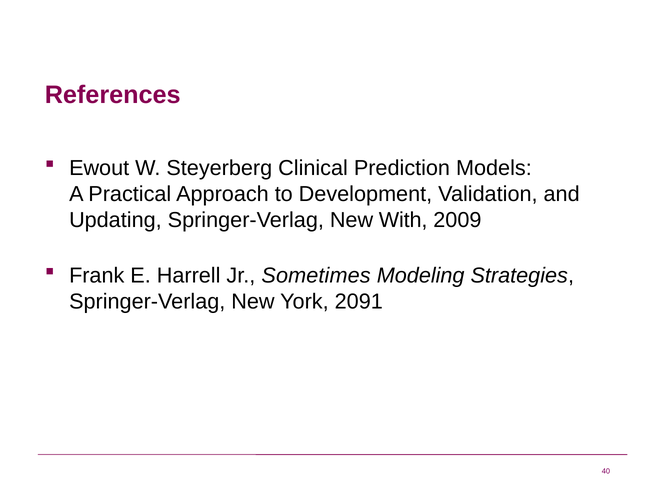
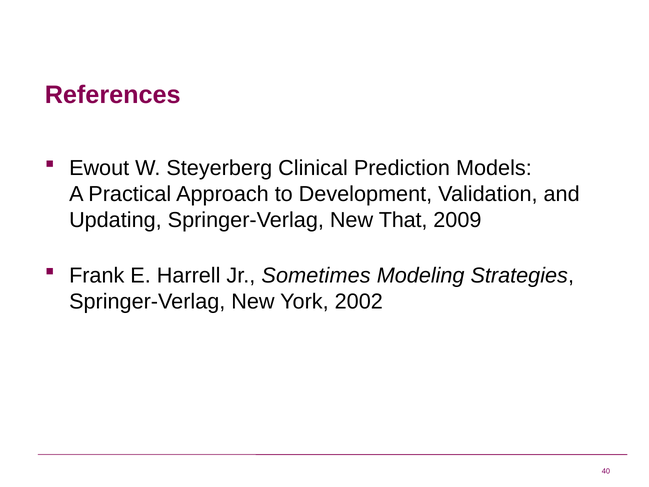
With: With -> That (403, 220)
2091: 2091 -> 2002 (359, 302)
